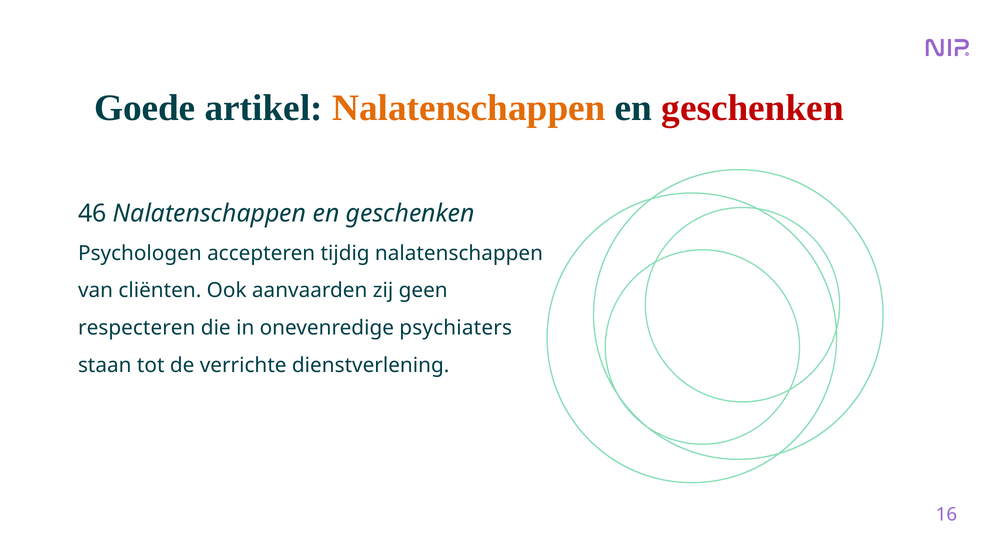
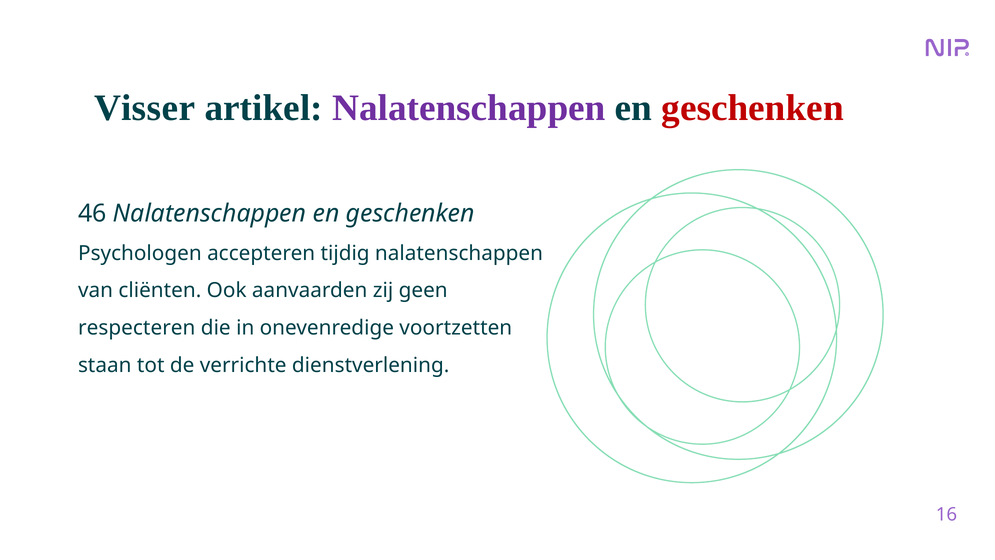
Goede: Goede -> Visser (145, 108)
Nalatenschappen colour: orange -> purple (469, 108)
psychiaters: psychiaters -> voortzetten (456, 328)
